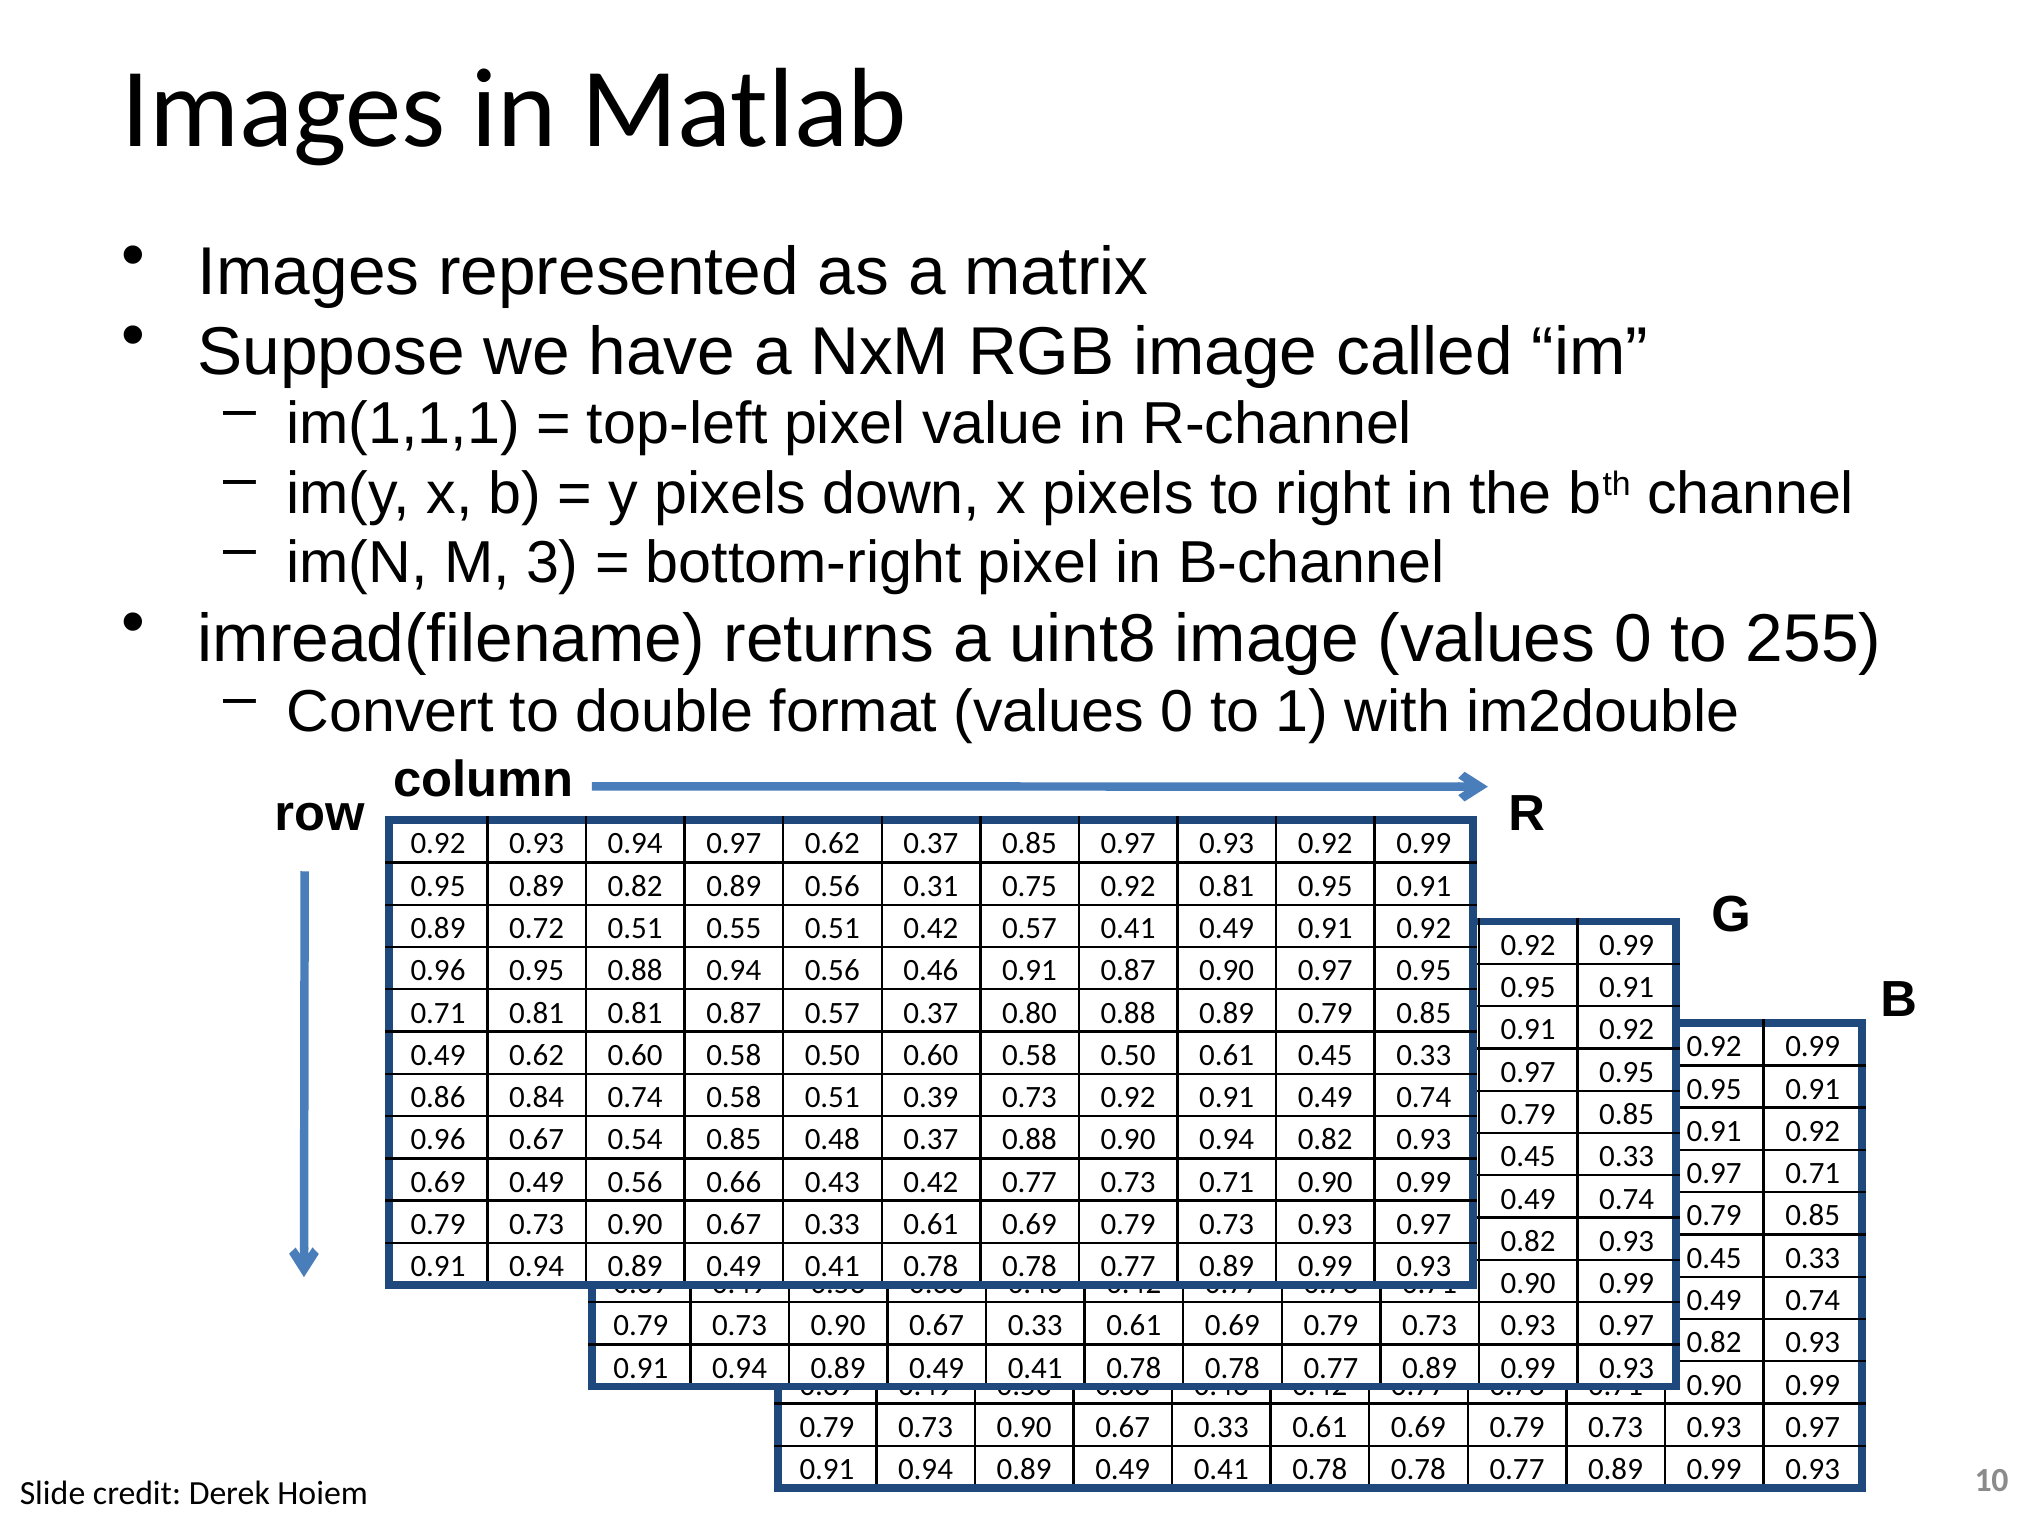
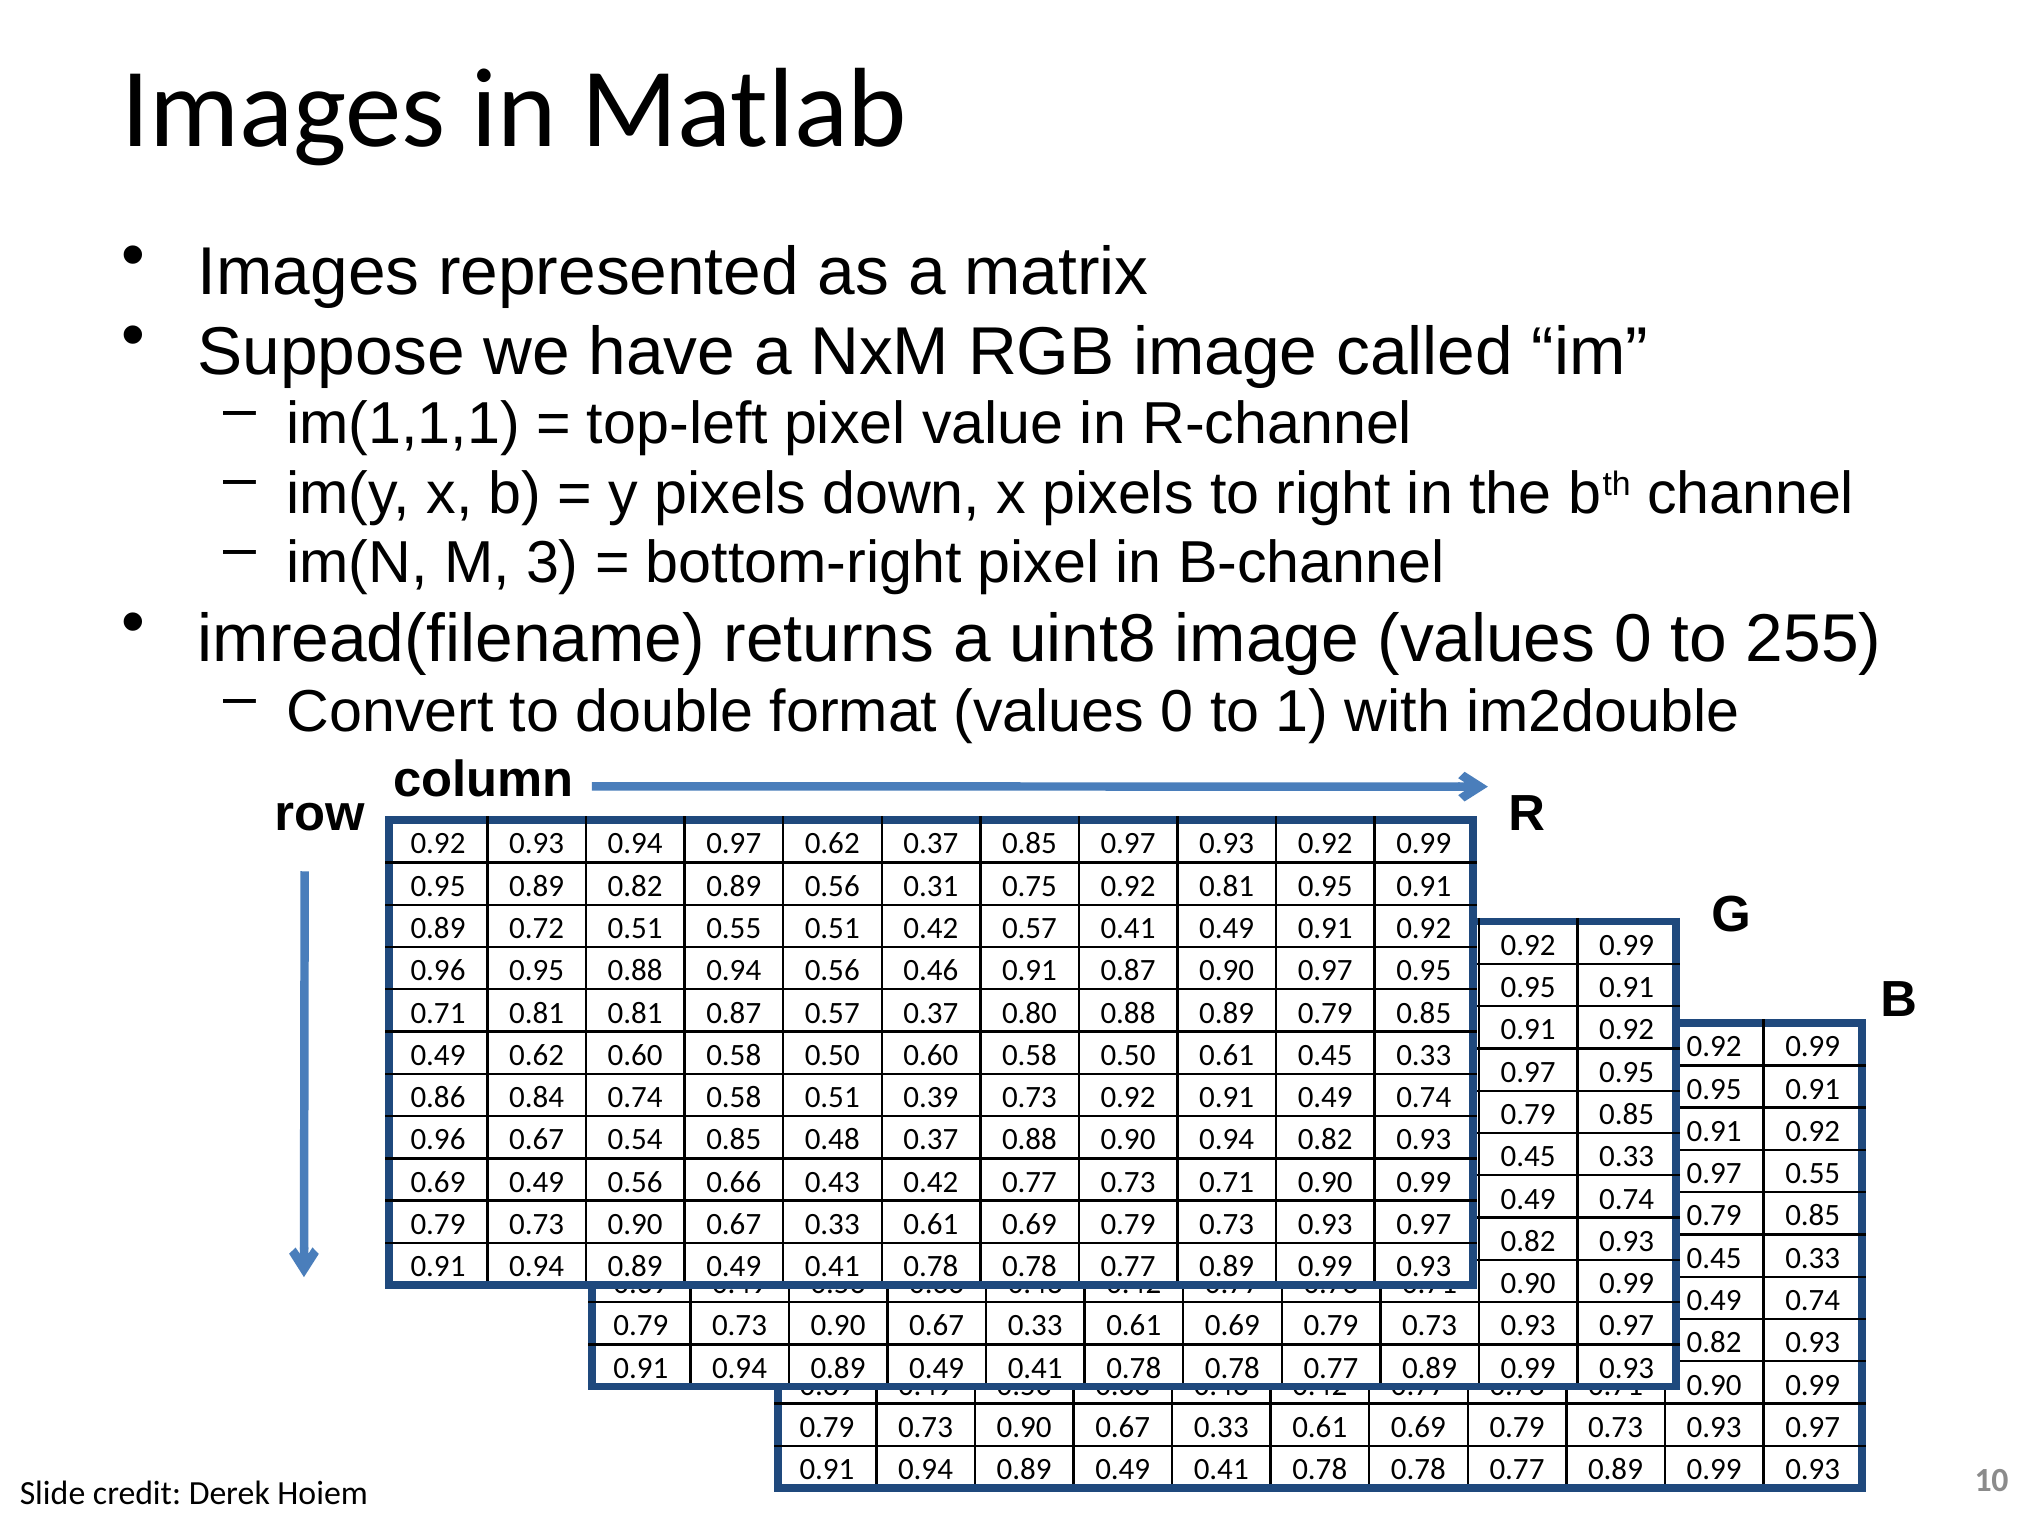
0.97 0.71: 0.71 -> 0.55 (1813, 1173)
